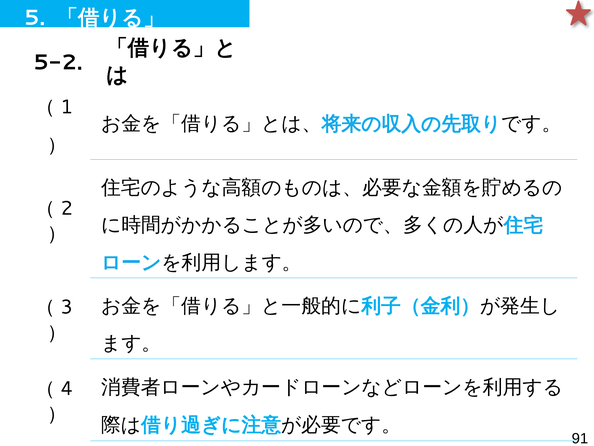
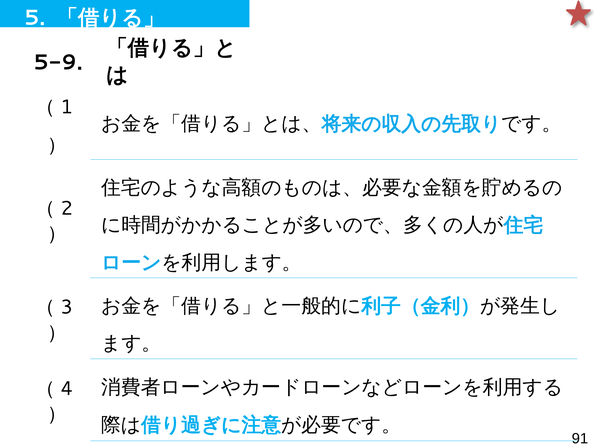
5-2: 5-2 -> 5-9 (58, 62)
